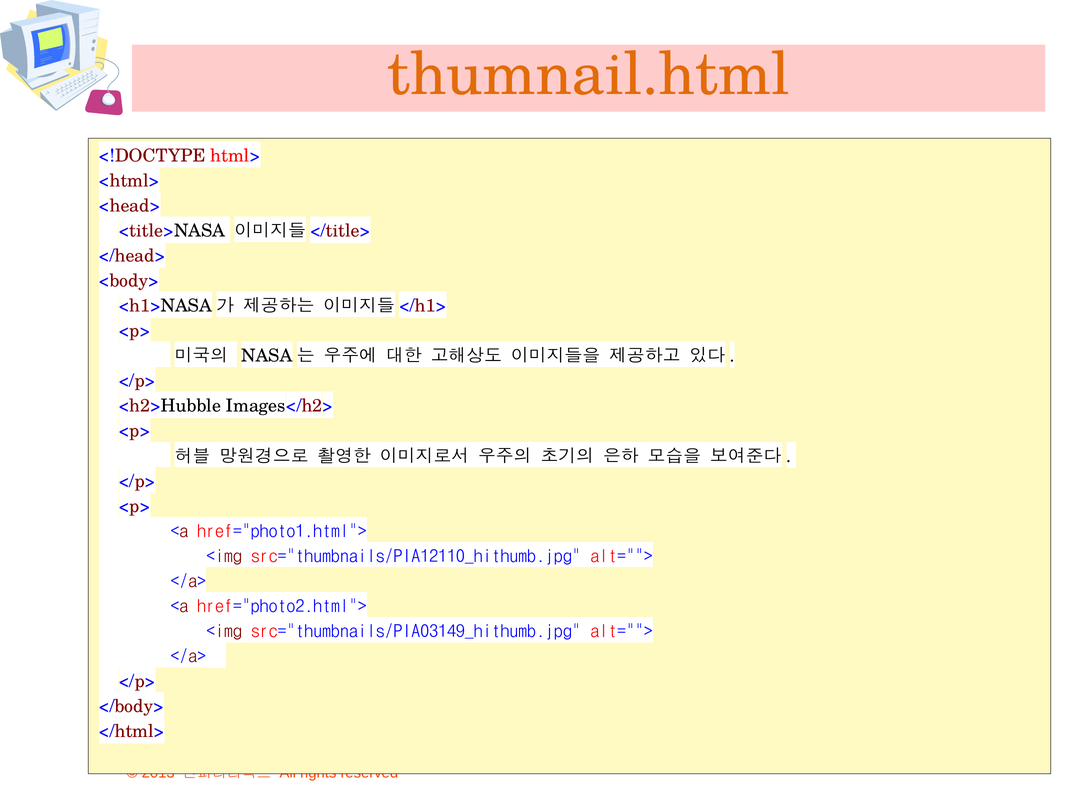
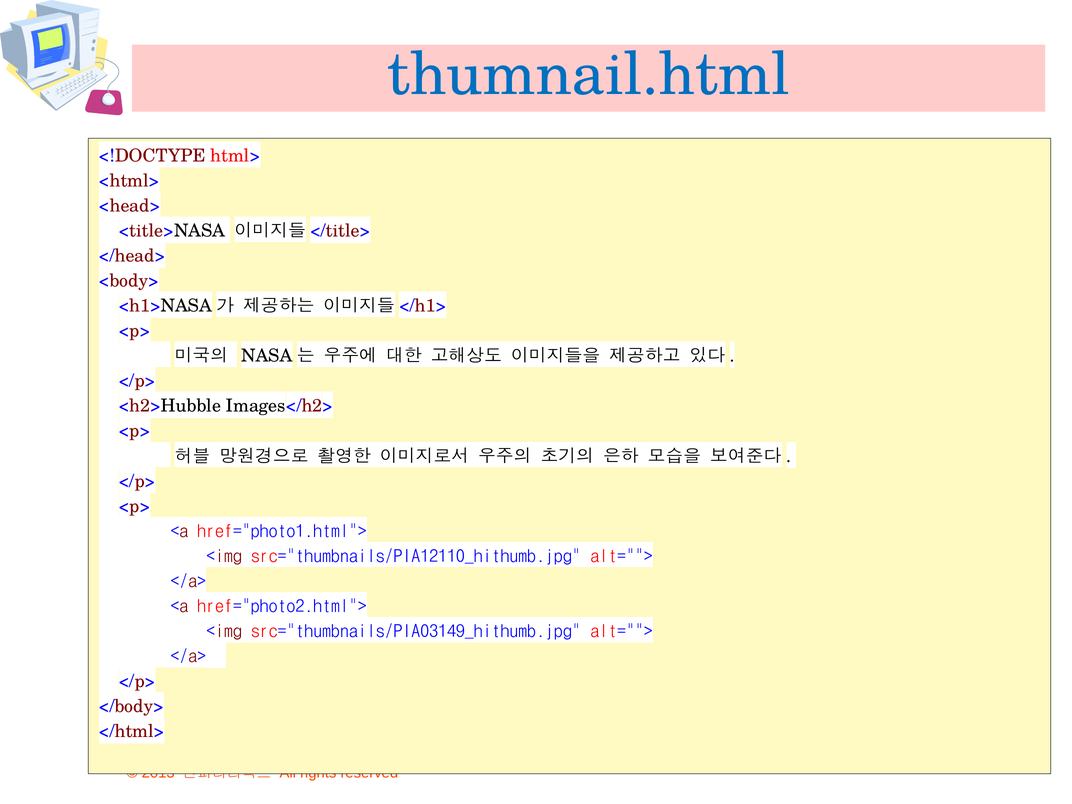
thumnail.html colour: orange -> blue (588, 75)
